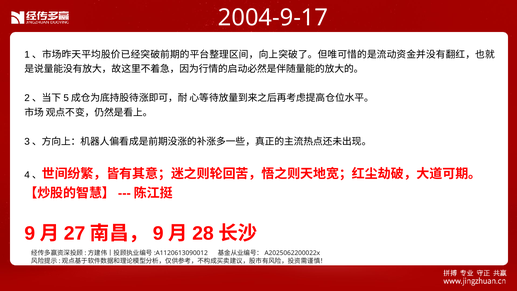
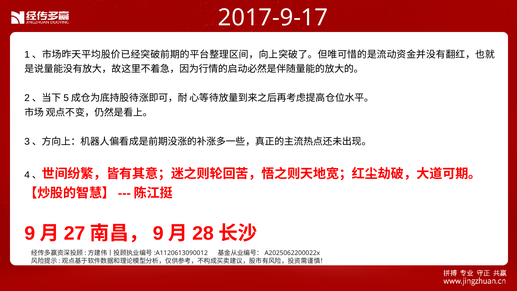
2004-9-17: 2004-9-17 -> 2017-9-17 (273, 18)
